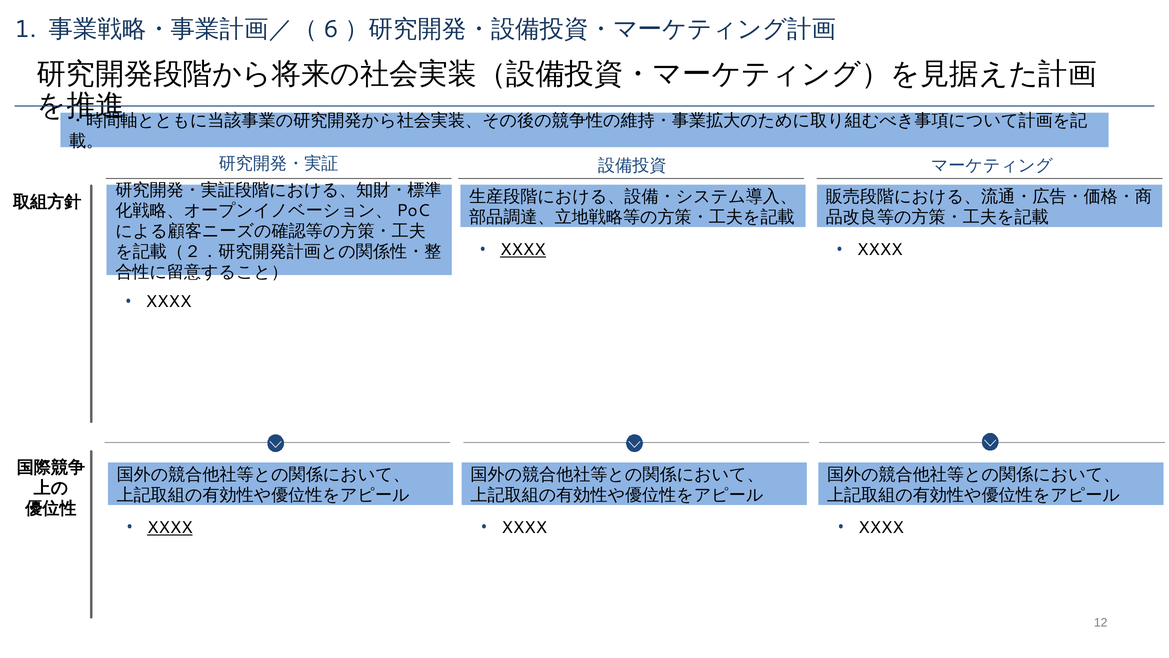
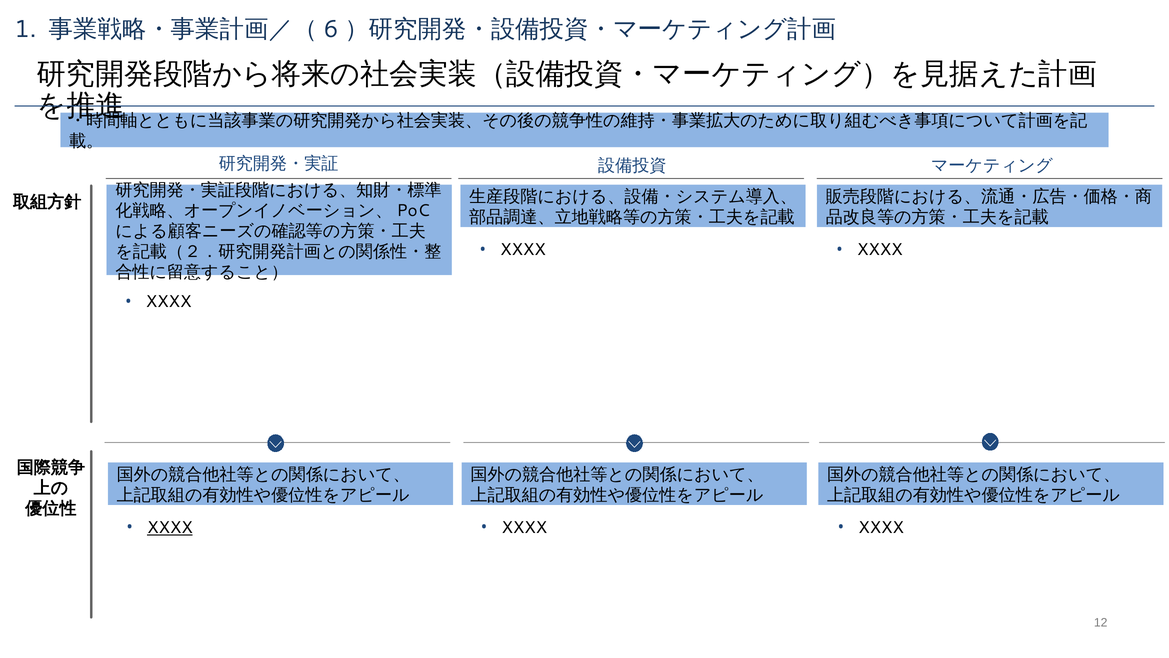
XXXX underline: present -> none (523, 250)
